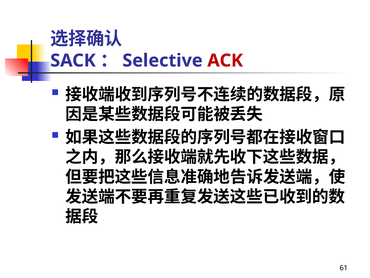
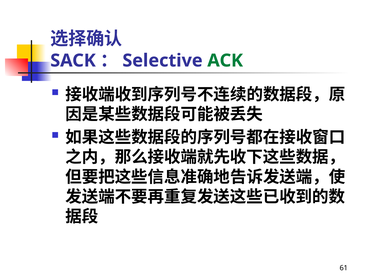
ACK colour: red -> green (225, 60)
